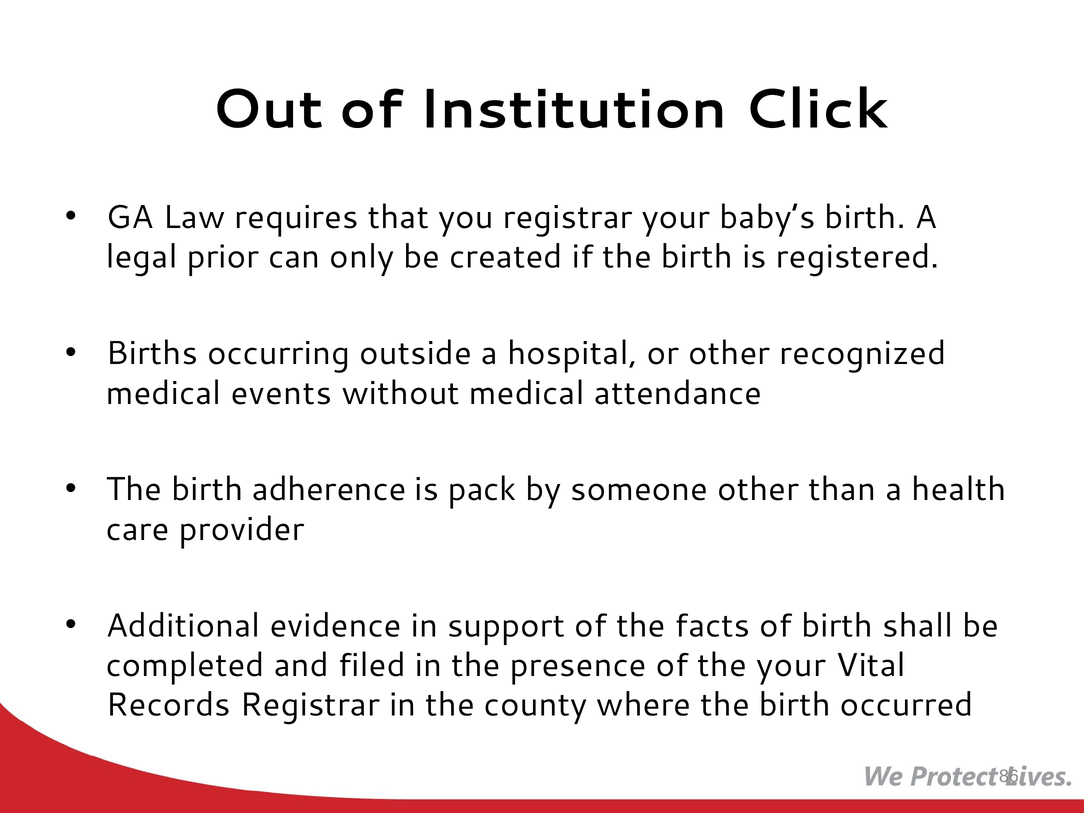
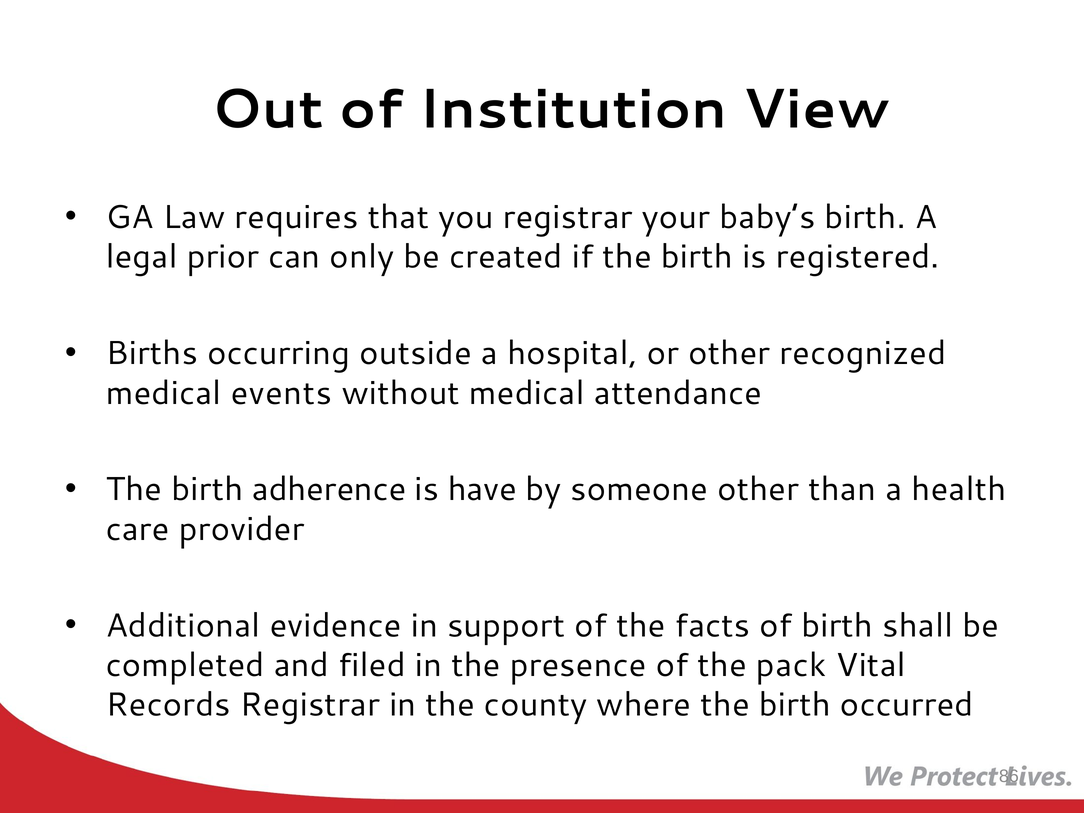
Click: Click -> View (816, 110)
pack: pack -> have (482, 490)
the your: your -> pack (791, 665)
